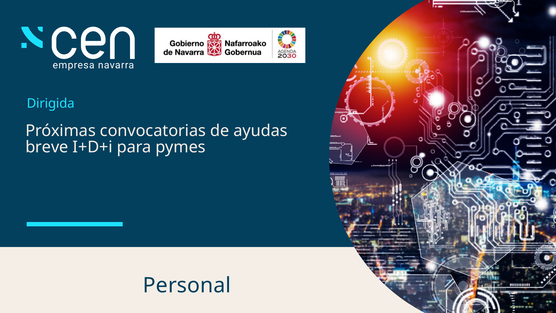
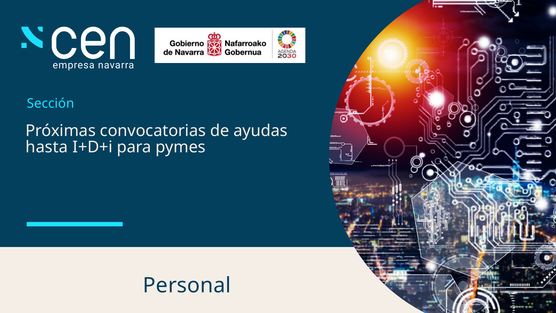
Dirigida: Dirigida -> Sección (51, 103)
breve: breve -> hasta (47, 147)
